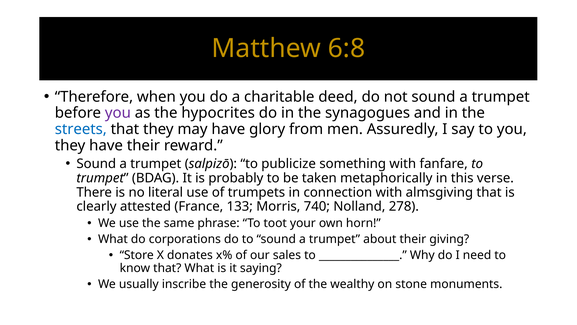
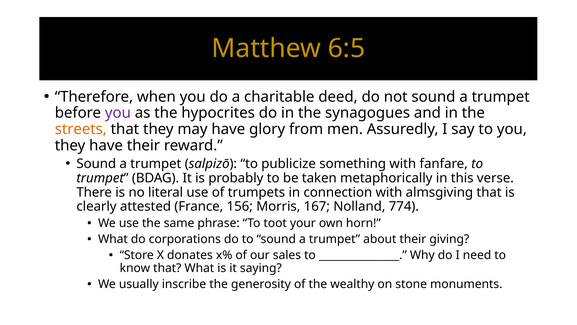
6:8: 6:8 -> 6:5 (347, 48)
streets colour: blue -> orange (81, 129)
133: 133 -> 156 (240, 206)
740: 740 -> 167 (317, 206)
278: 278 -> 774 (404, 206)
